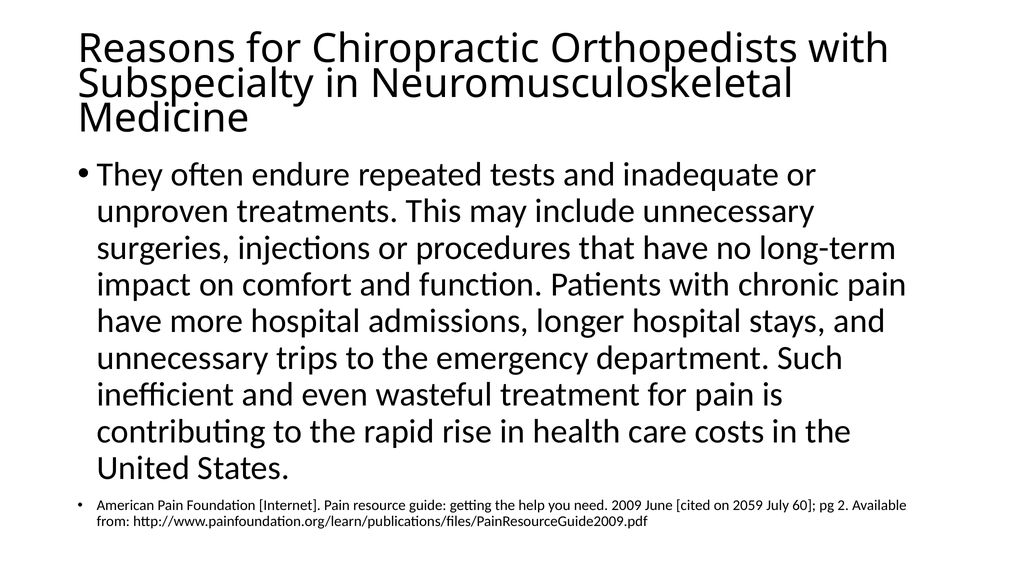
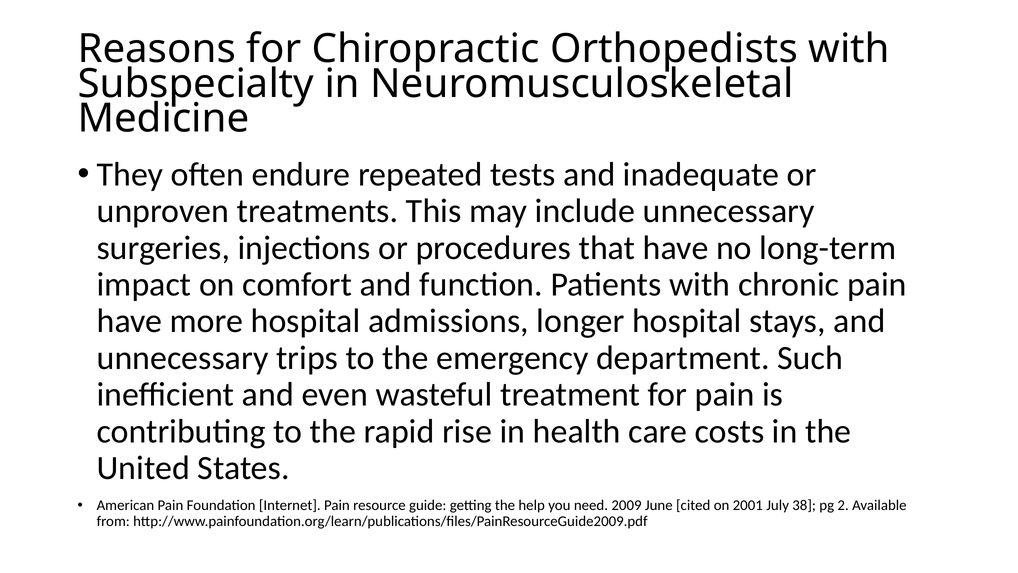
2059: 2059 -> 2001 (748, 505)
60: 60 -> 38 (804, 505)
